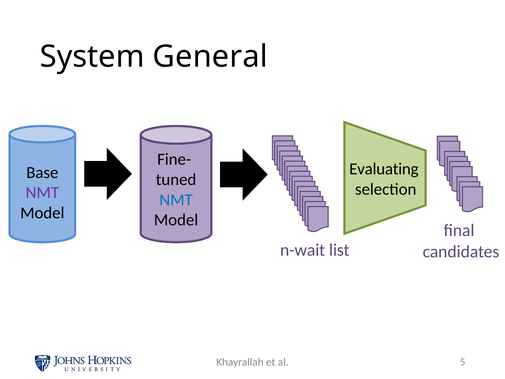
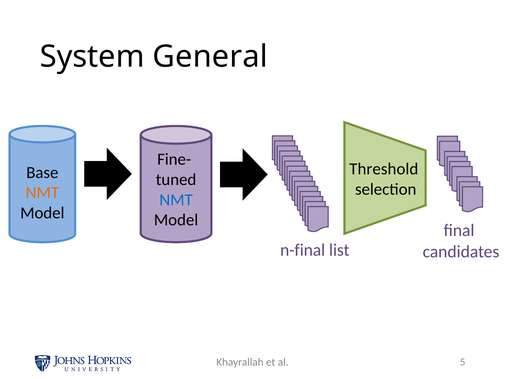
Evaluating: Evaluating -> Threshold (384, 169)
NMT colour: purple -> orange (42, 193)
n-wait: n-wait -> n-final (303, 250)
